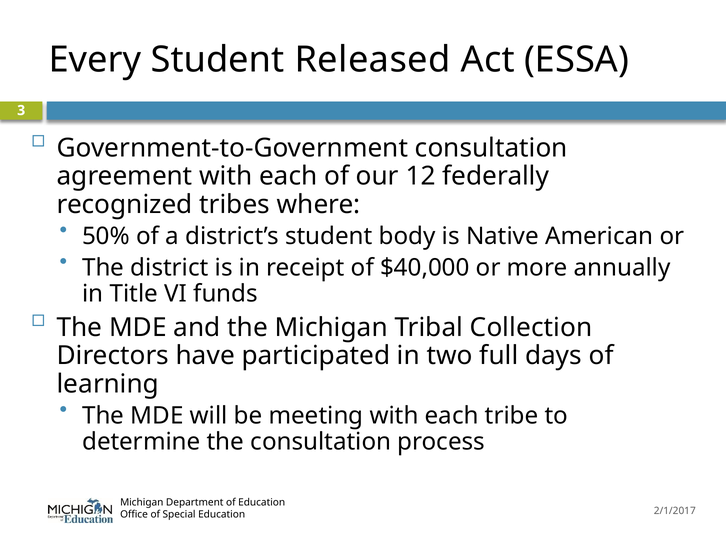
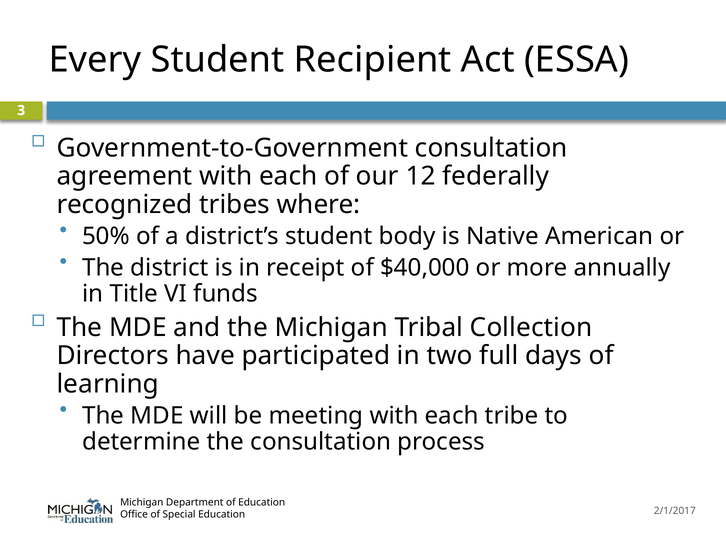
Released: Released -> Recipient (373, 60)
